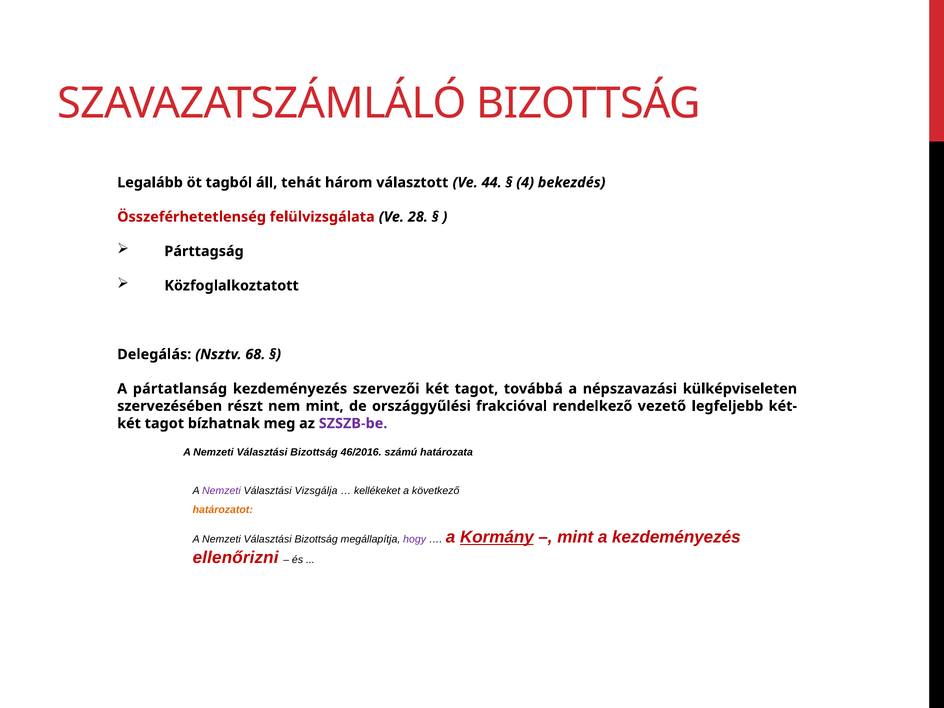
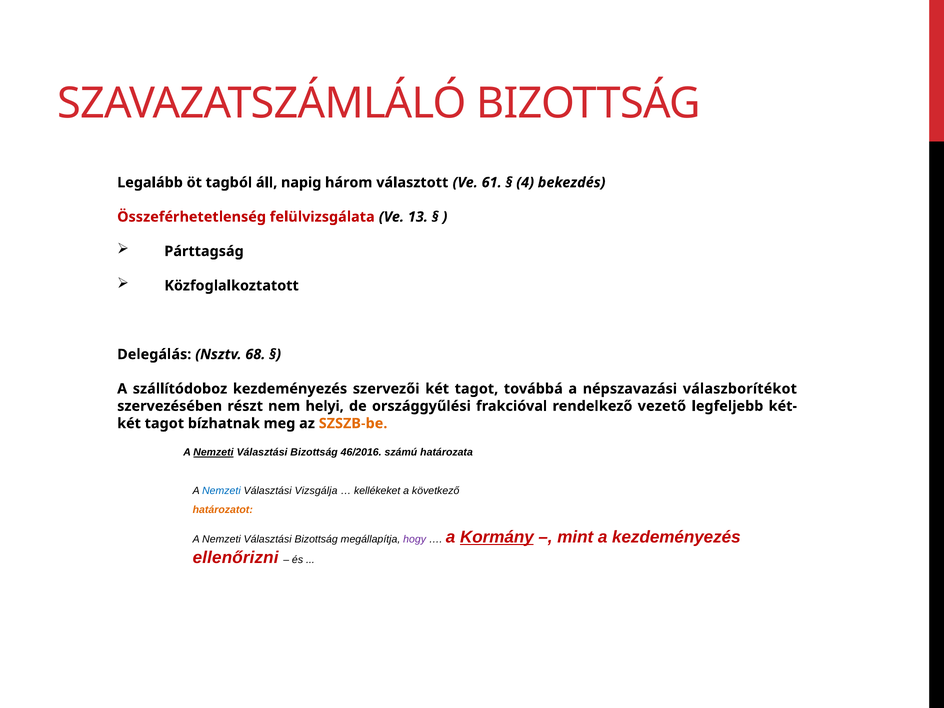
tehát: tehát -> napig (301, 183)
44: 44 -> 61 (492, 183)
28: 28 -> 13 (418, 217)
pártatlanság: pártatlanság -> szállítódoboz (180, 389)
külképviseleten: külképviseleten -> válaszborítékot (740, 389)
nem mint: mint -> helyi (325, 406)
SZSZB-be colour: purple -> orange (353, 423)
Nemzeti underline: none -> present (213, 453)
Nemzeti colour: purple -> blue (221, 491)
